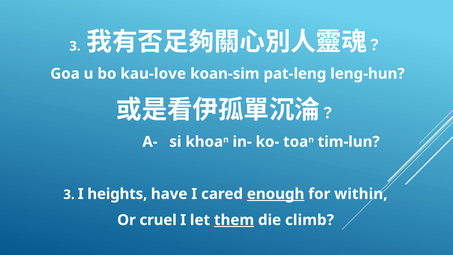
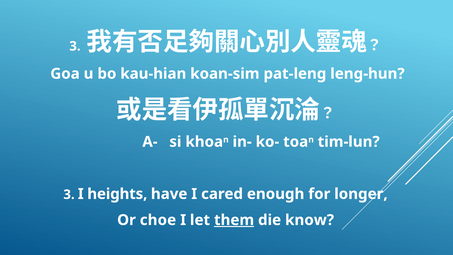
kau-love: kau-love -> kau-hian (153, 74)
enough underline: present -> none (276, 194)
within: within -> longer (361, 194)
cruel: cruel -> choe (158, 220)
climb: climb -> know (310, 220)
